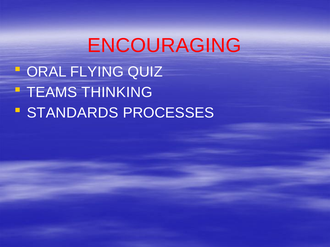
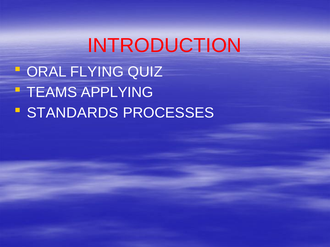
ENCOURAGING: ENCOURAGING -> INTRODUCTION (164, 46)
THINKING: THINKING -> APPLYING (117, 93)
